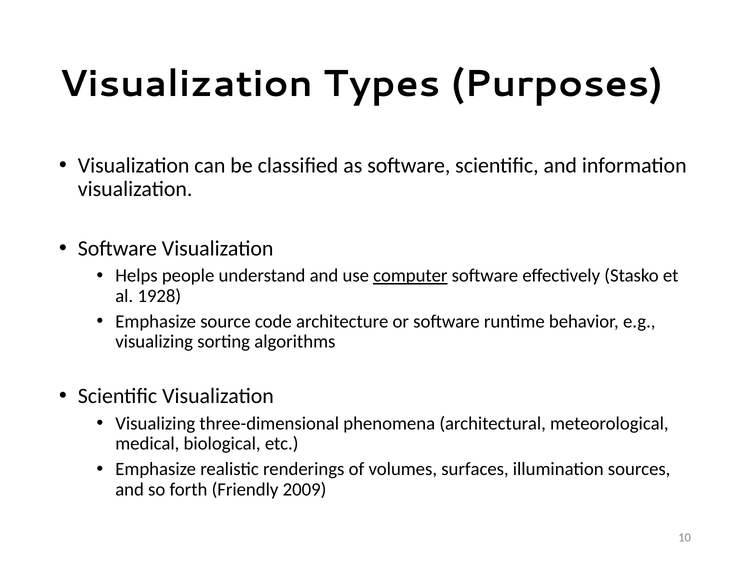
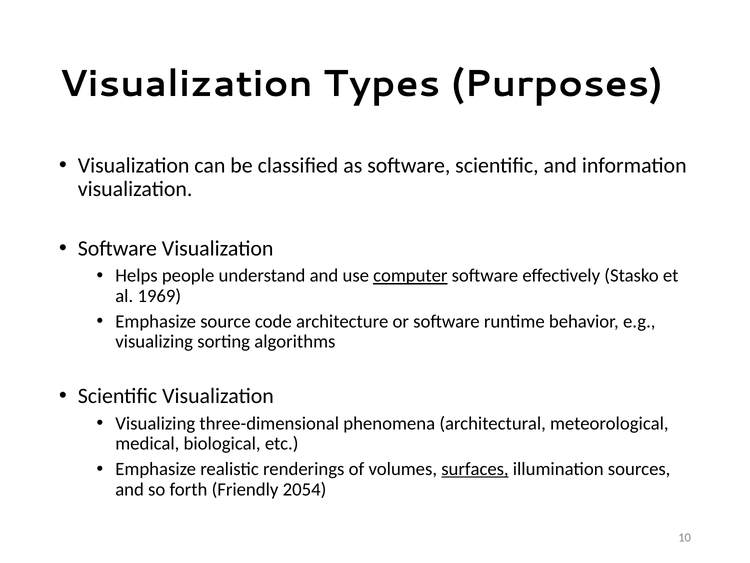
1928: 1928 -> 1969 (159, 296)
surfaces underline: none -> present (475, 469)
2009: 2009 -> 2054 (305, 489)
